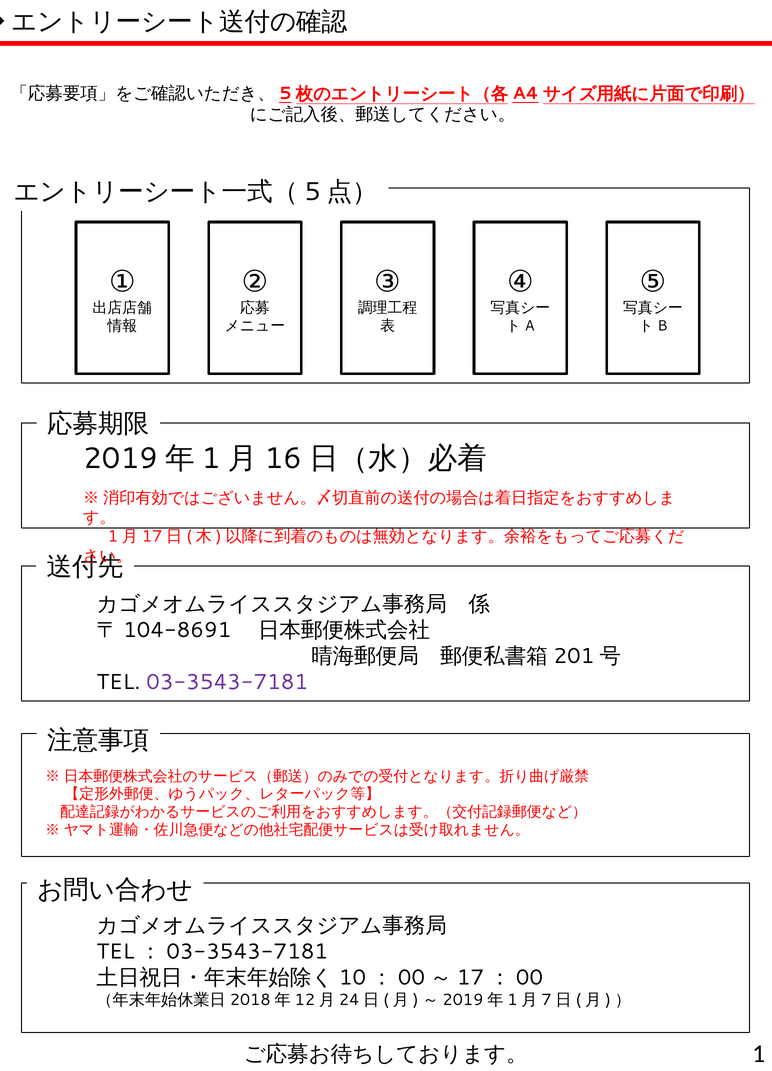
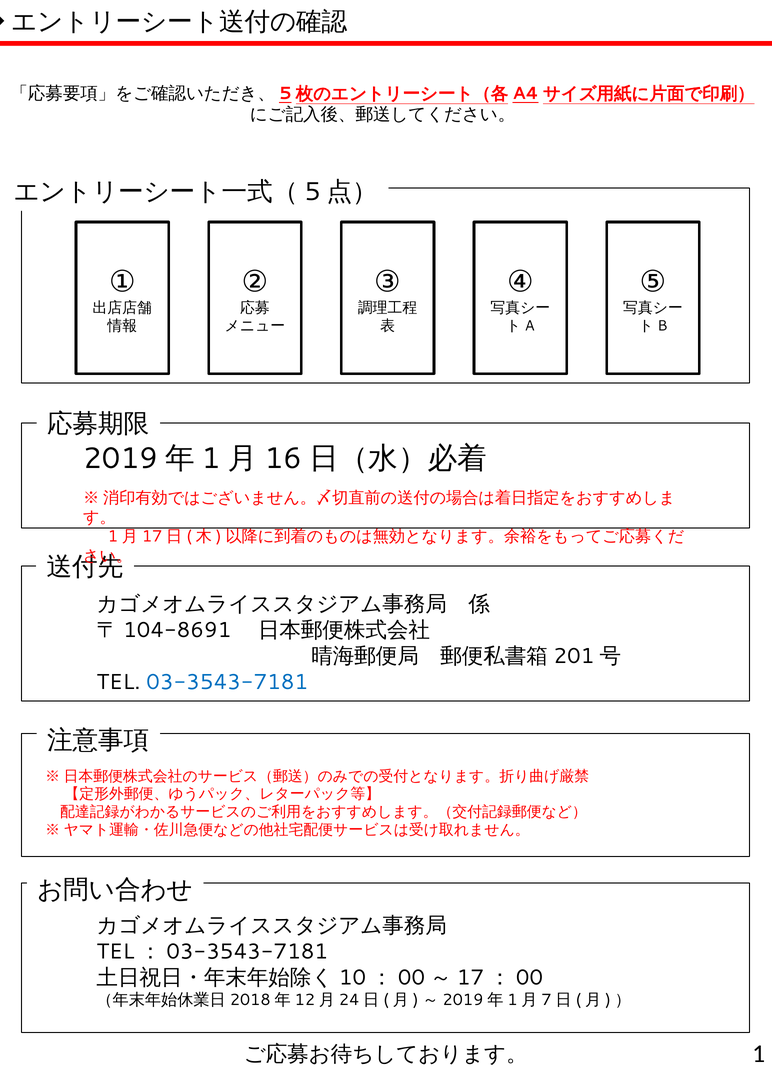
03-3543-7181 colour: purple -> blue (227, 681)
